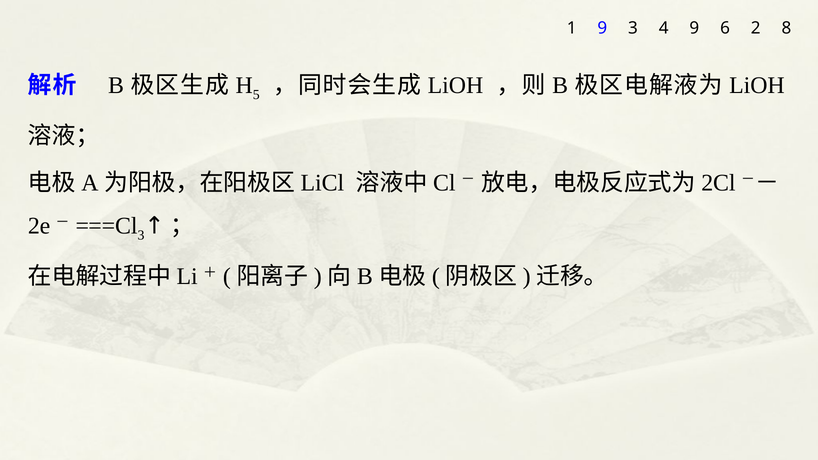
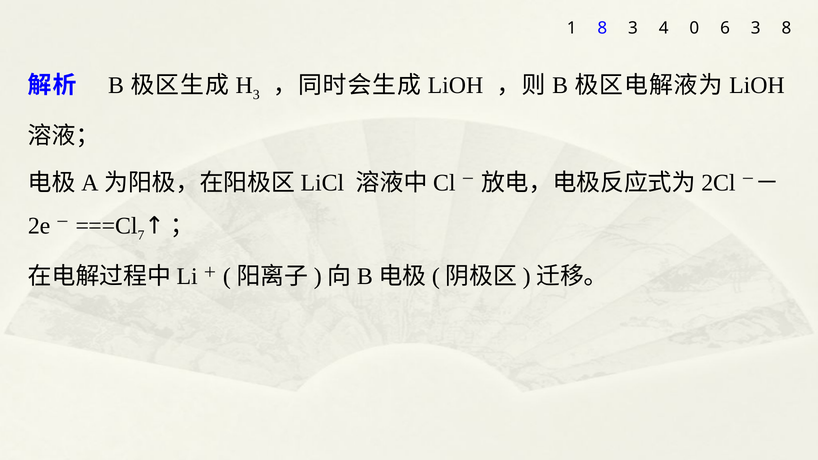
1 9: 9 -> 8 (602, 28)
4 9: 9 -> 0 (694, 28)
6 2: 2 -> 3 (756, 28)
5: 5 -> 3 (256, 95)
3: 3 -> 7 (141, 235)
